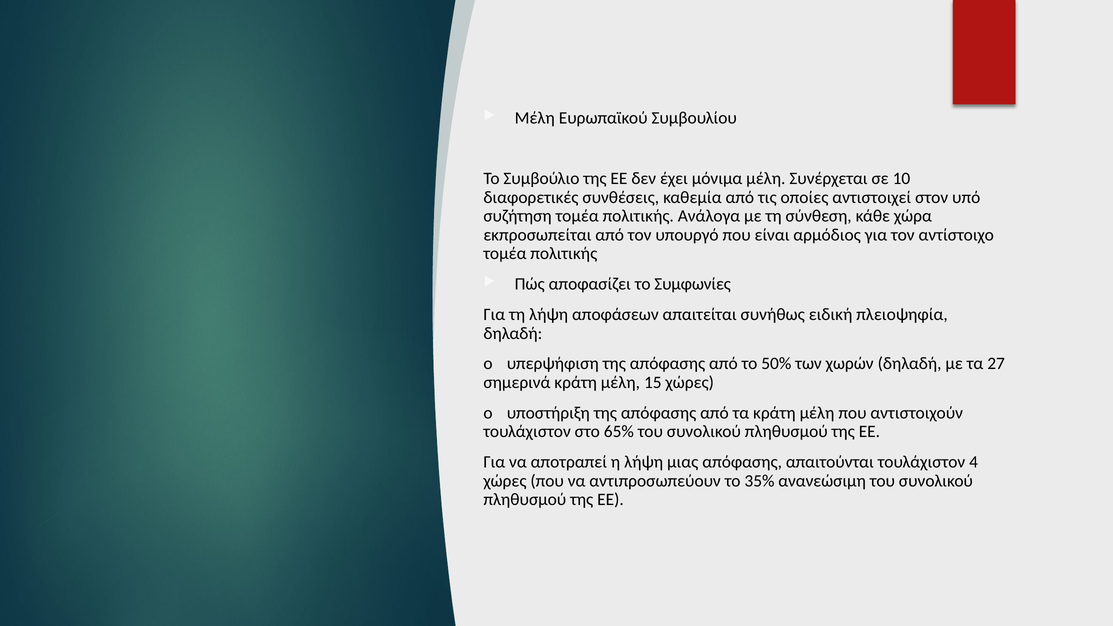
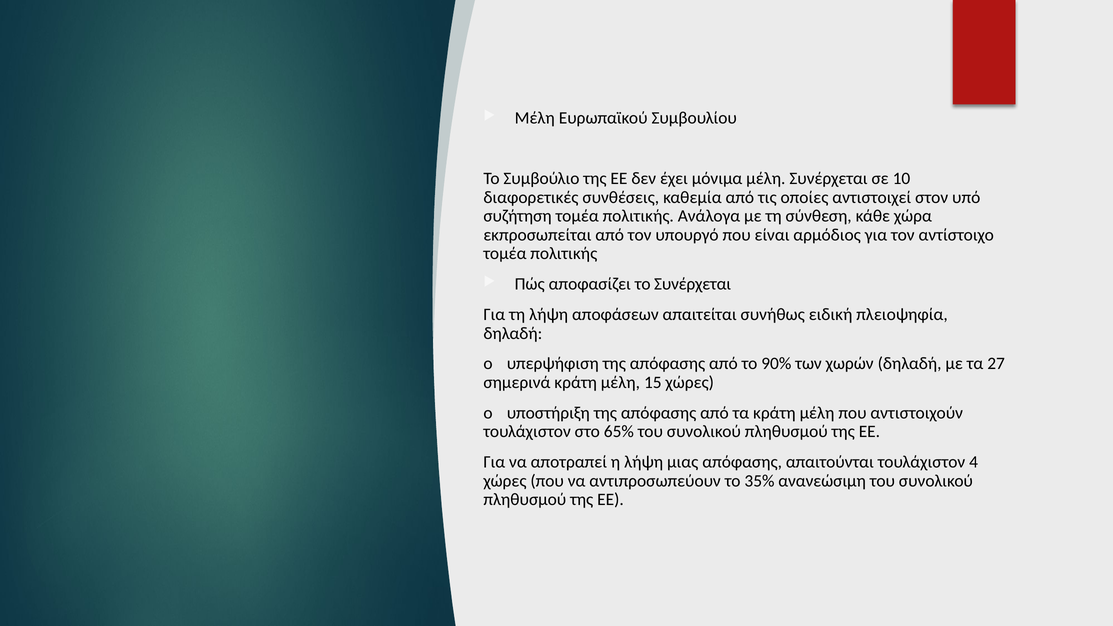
το Συμφωνίες: Συμφωνίες -> Συνέρχεται (693, 284)
50%: 50% -> 90% (776, 364)
